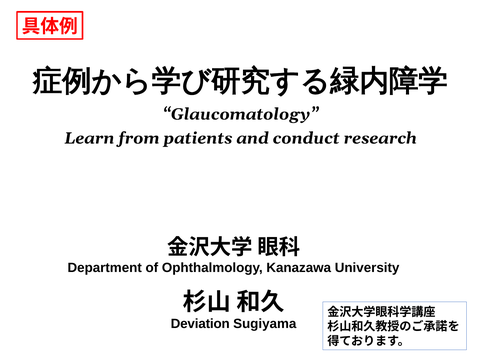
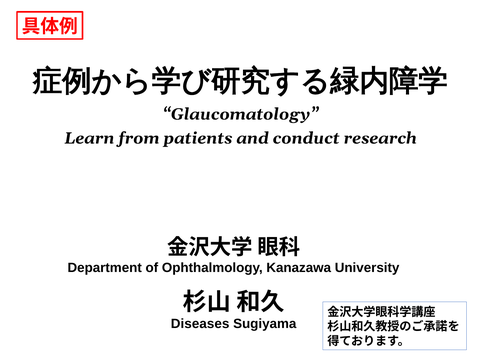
Deviation: Deviation -> Diseases (200, 324)
